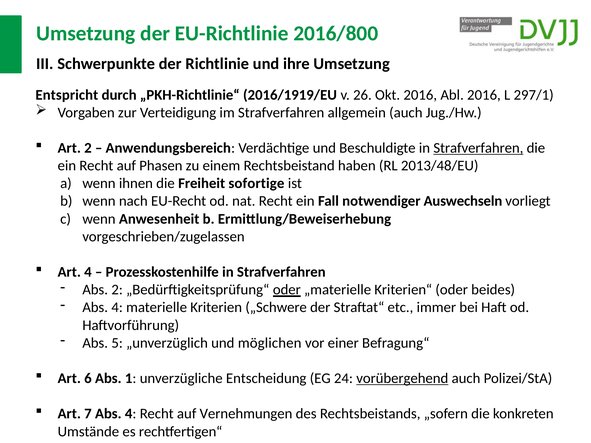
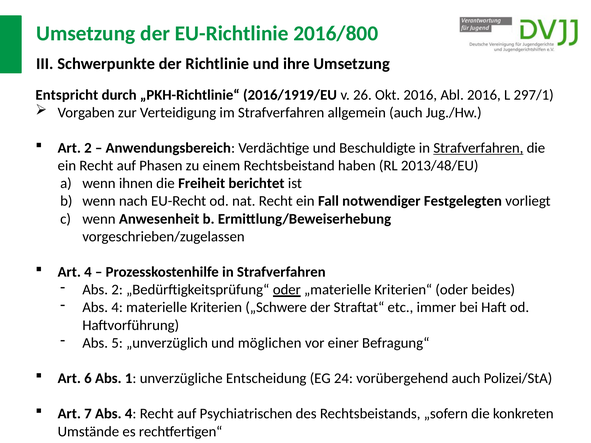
sofortige: sofortige -> berichtet (256, 183)
Auswechseln: Auswechseln -> Festgelegten (463, 201)
vorübergehend underline: present -> none (402, 379)
Vernehmungen: Vernehmungen -> Psychiatrischen (246, 414)
